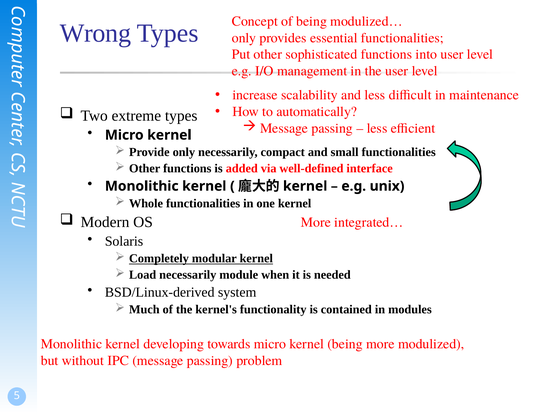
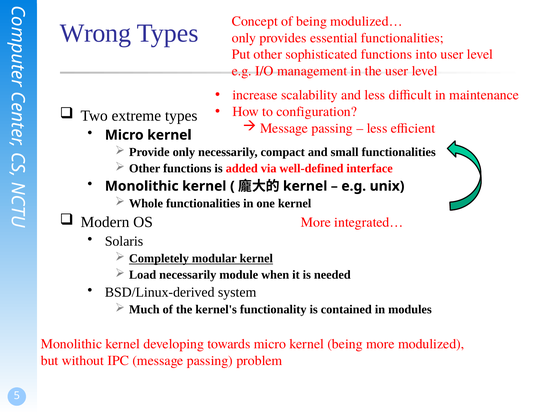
automatically: automatically -> configuration (317, 112)
